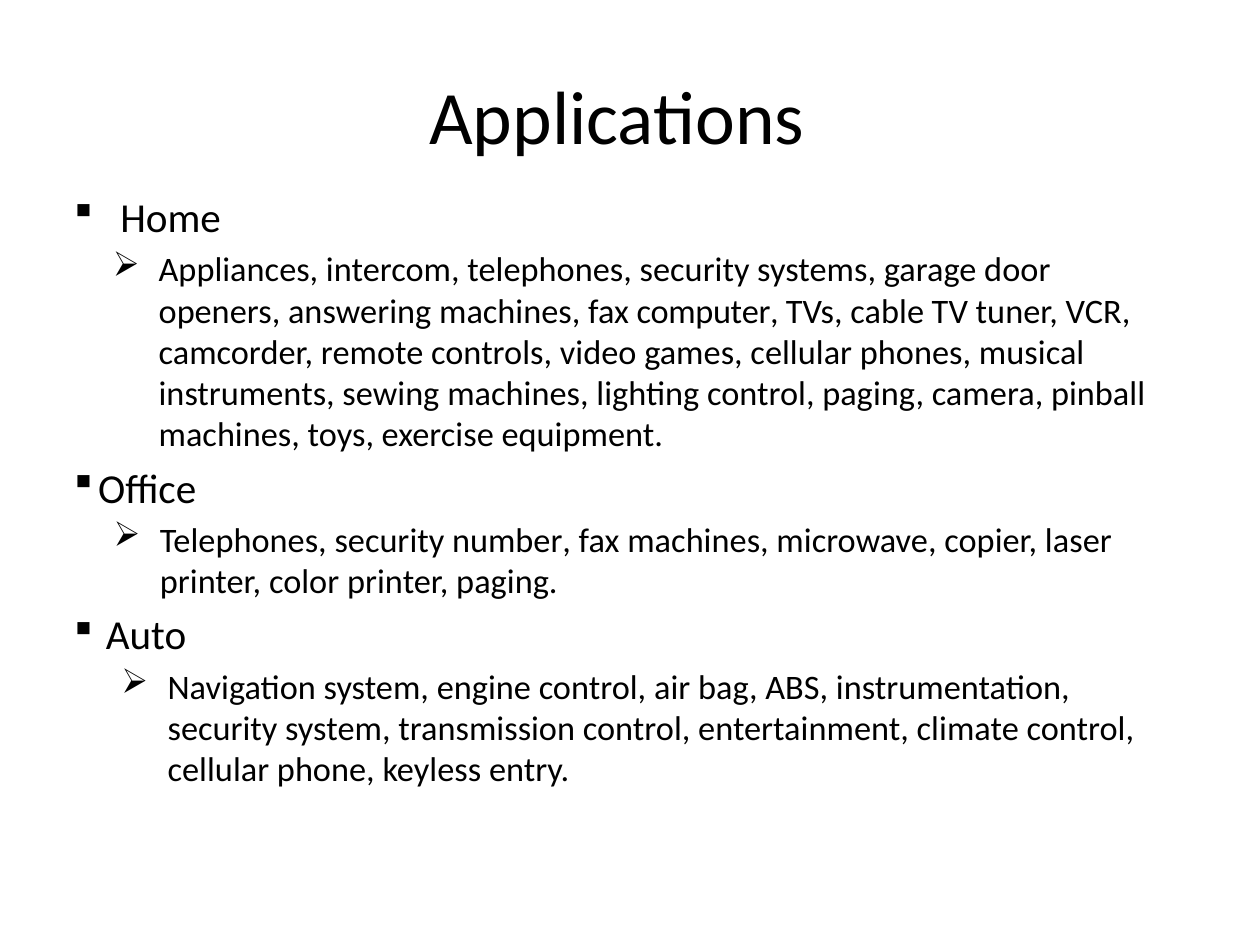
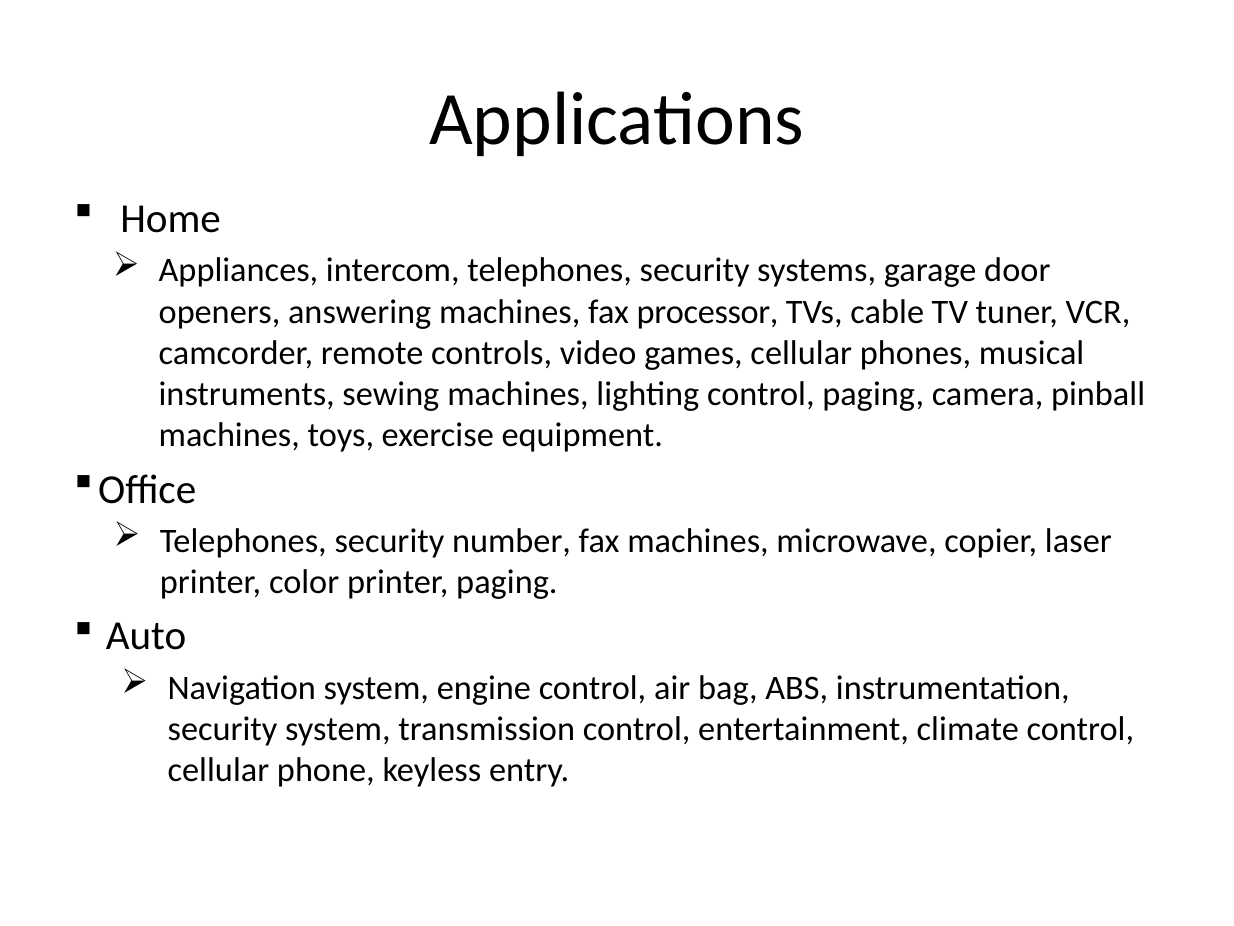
computer: computer -> processor (708, 312)
